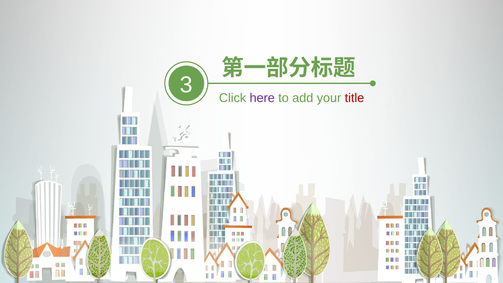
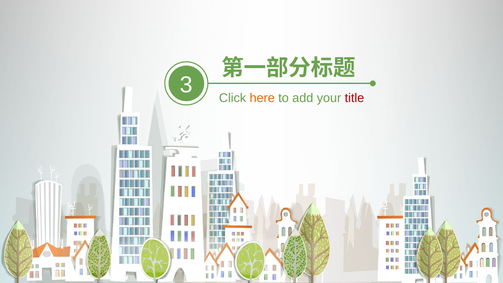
here colour: purple -> orange (262, 98)
